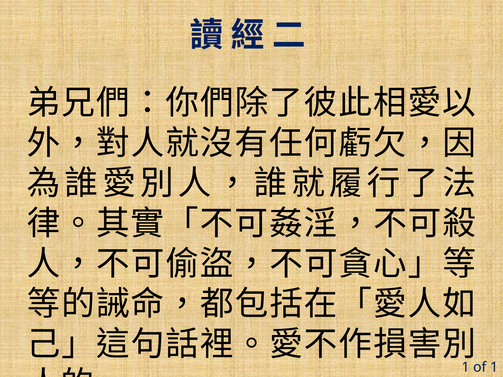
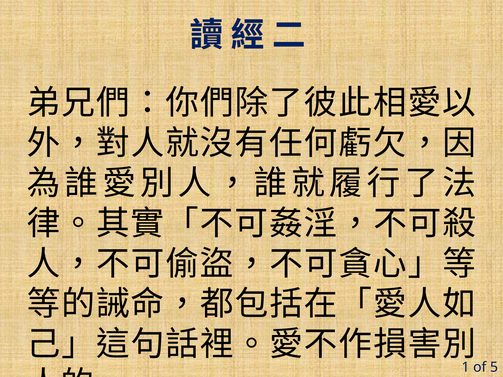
of 1: 1 -> 5 (494, 368)
